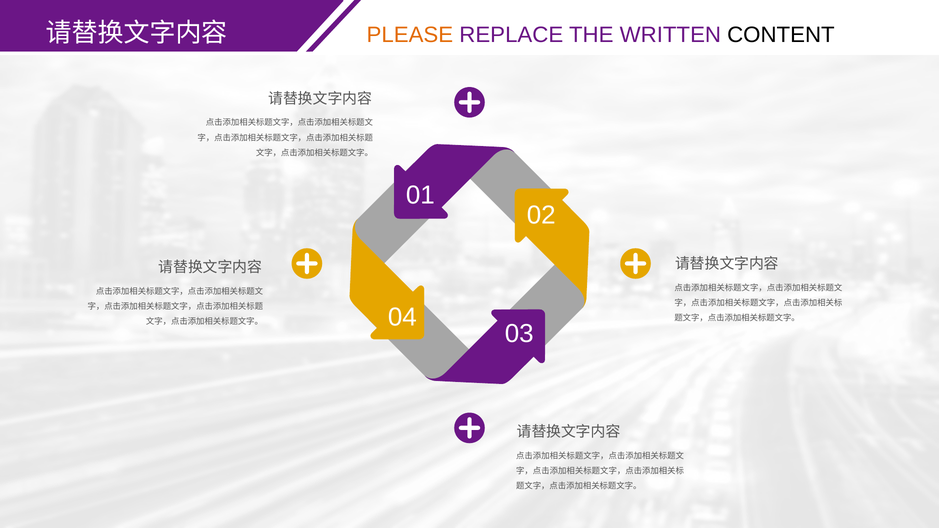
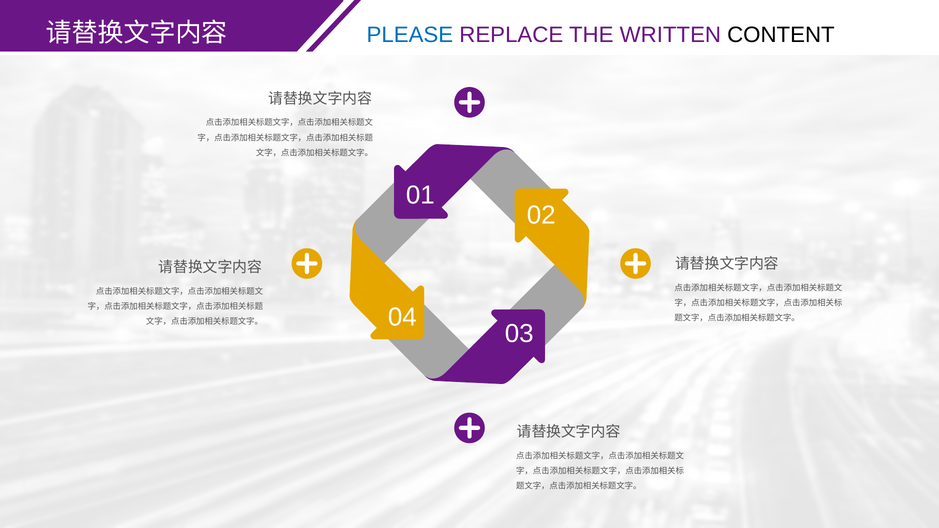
PLEASE colour: orange -> blue (410, 35)
